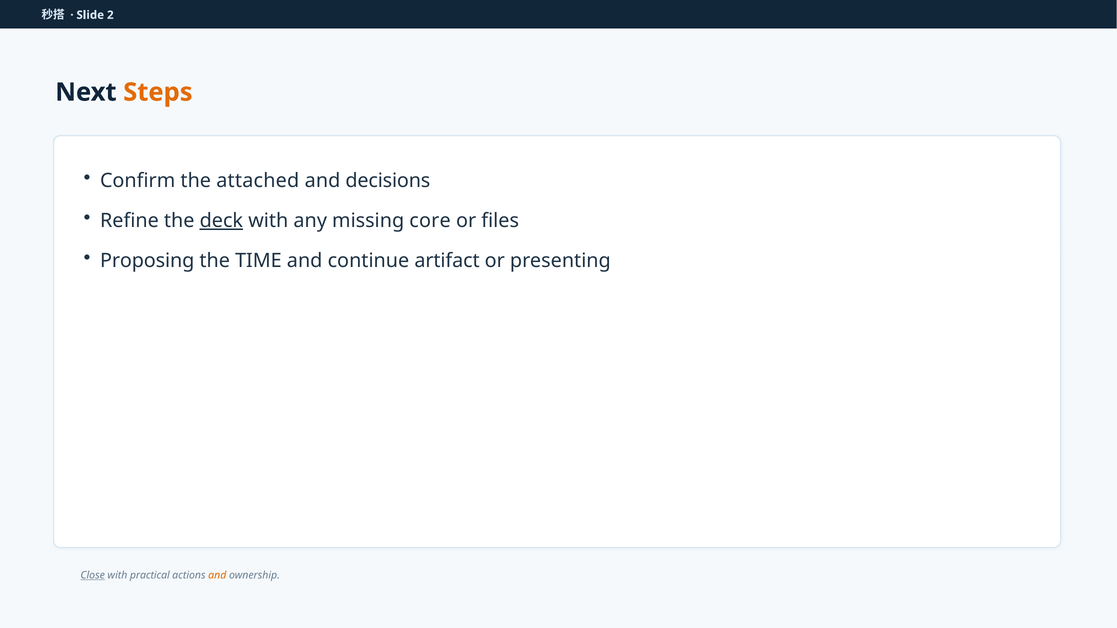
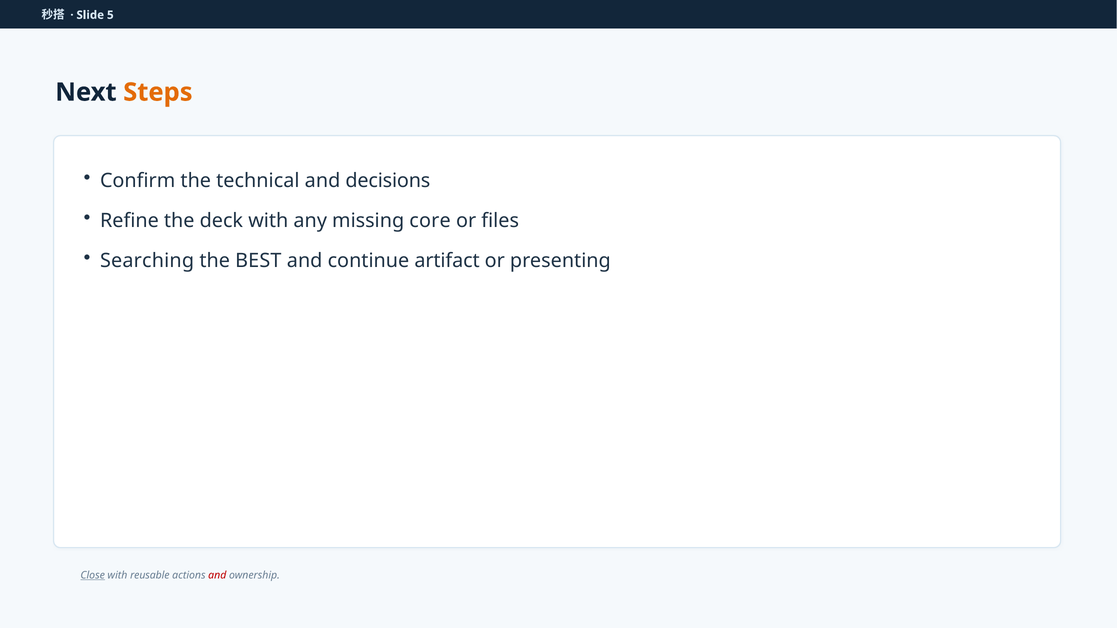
2: 2 -> 5 (110, 15)
attached: attached -> technical (258, 181)
deck underline: present -> none (221, 221)
Proposing: Proposing -> Searching (147, 261)
TIME: TIME -> BEST (258, 261)
practical: practical -> reusable (150, 575)
and colour: orange -> red (217, 575)
